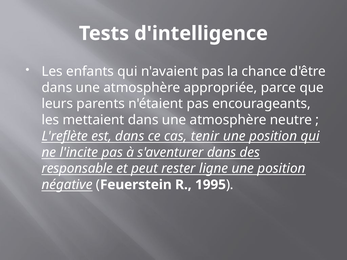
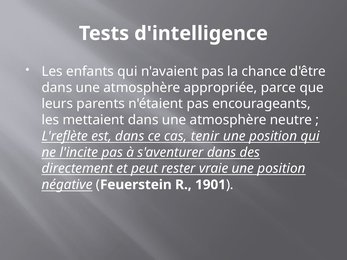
responsable: responsable -> directement (77, 169)
ligne: ligne -> vraie (214, 169)
1995: 1995 -> 1901 (211, 185)
